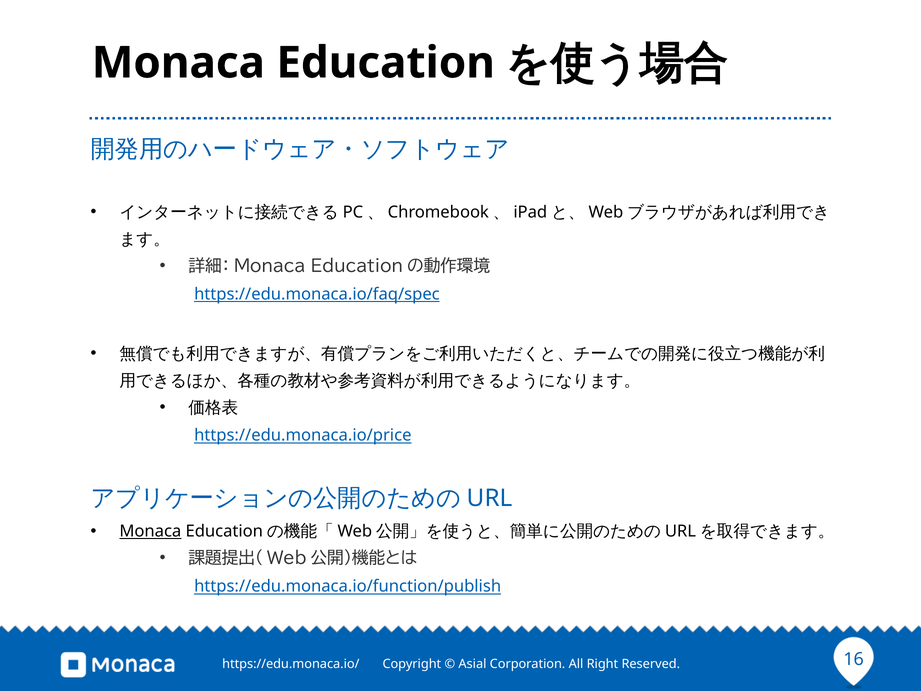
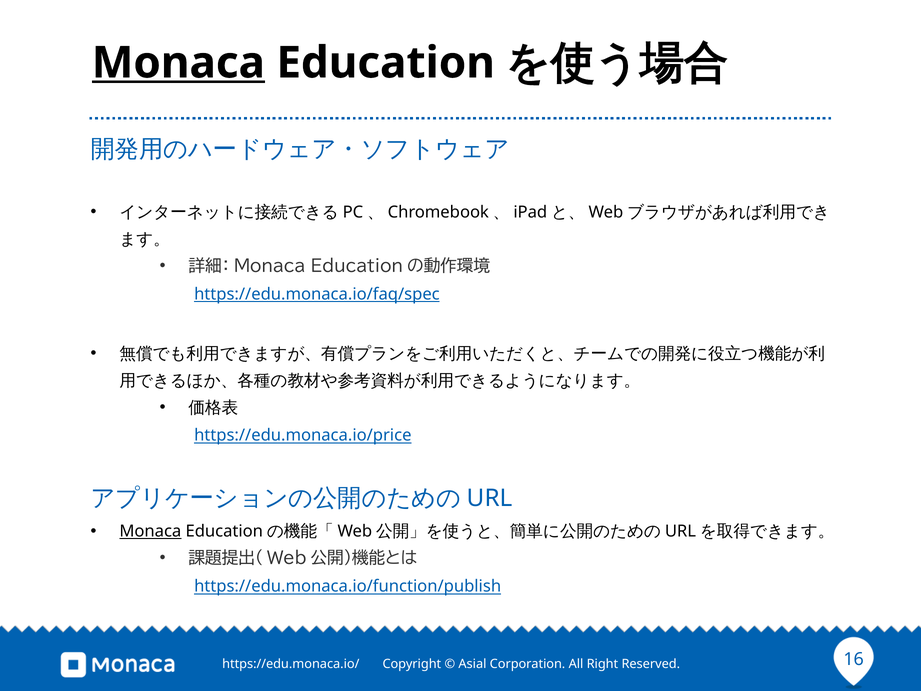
Monaca underline: none -> present (178, 63)
